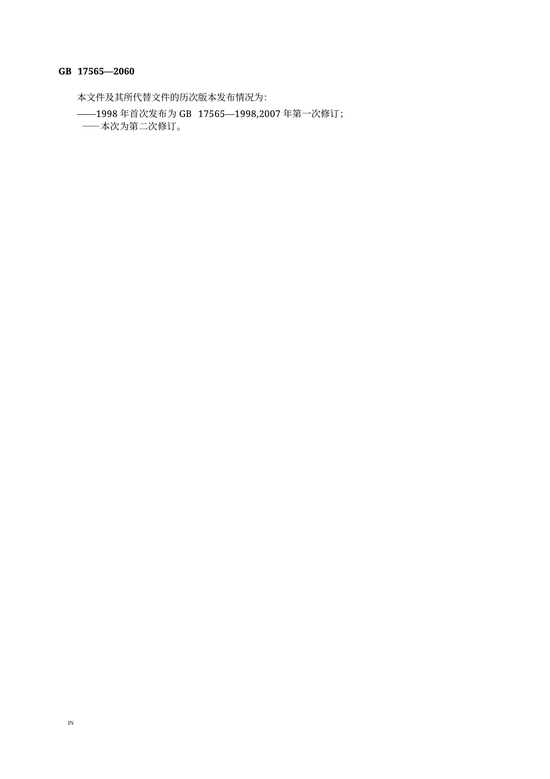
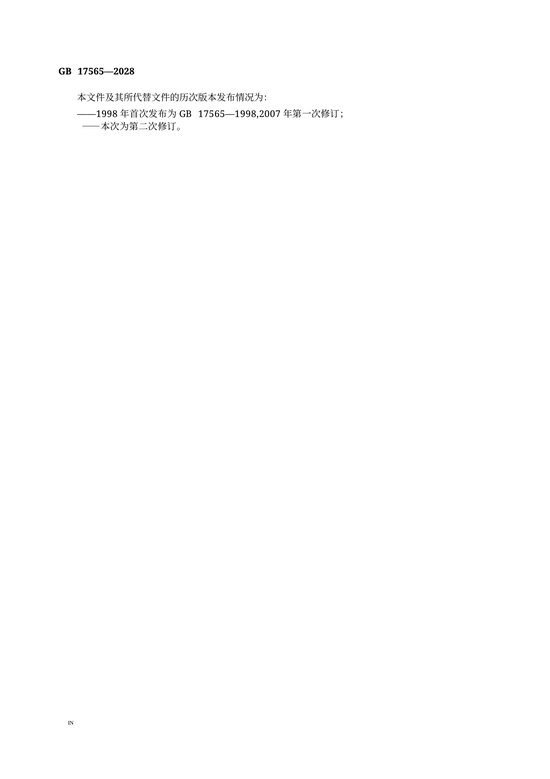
17565—2060: 17565—2060 -> 17565—2028 (106, 71)
